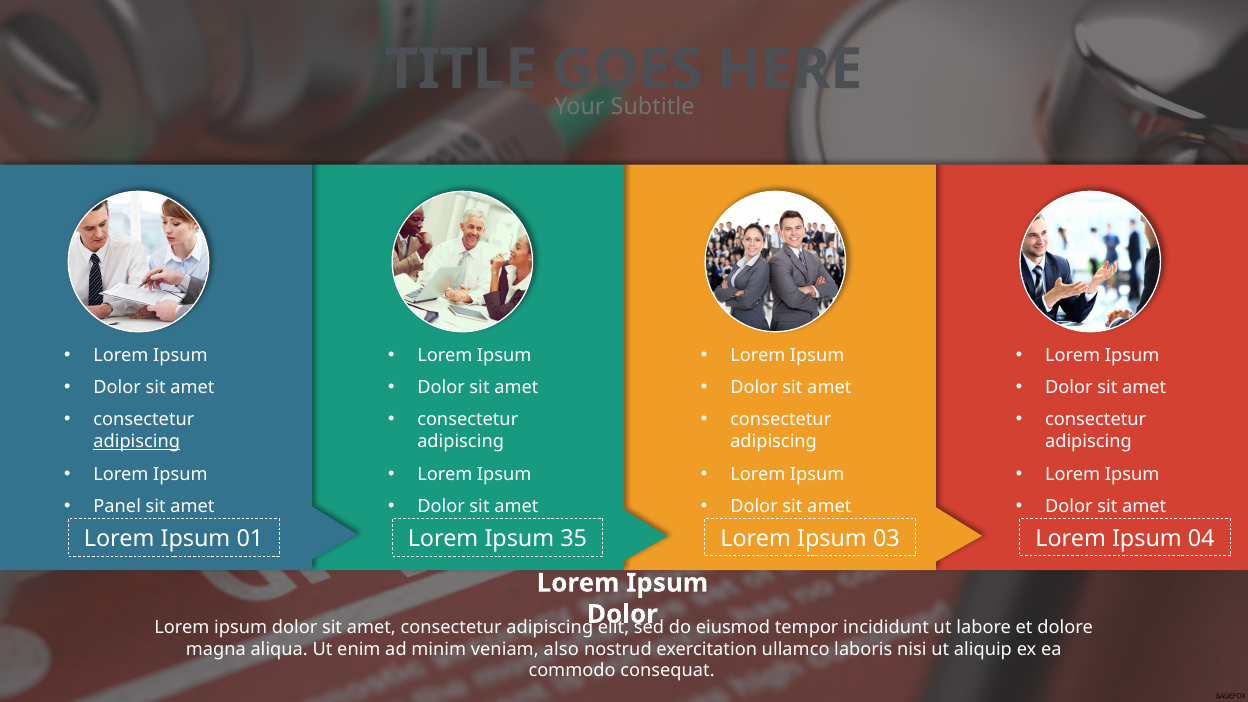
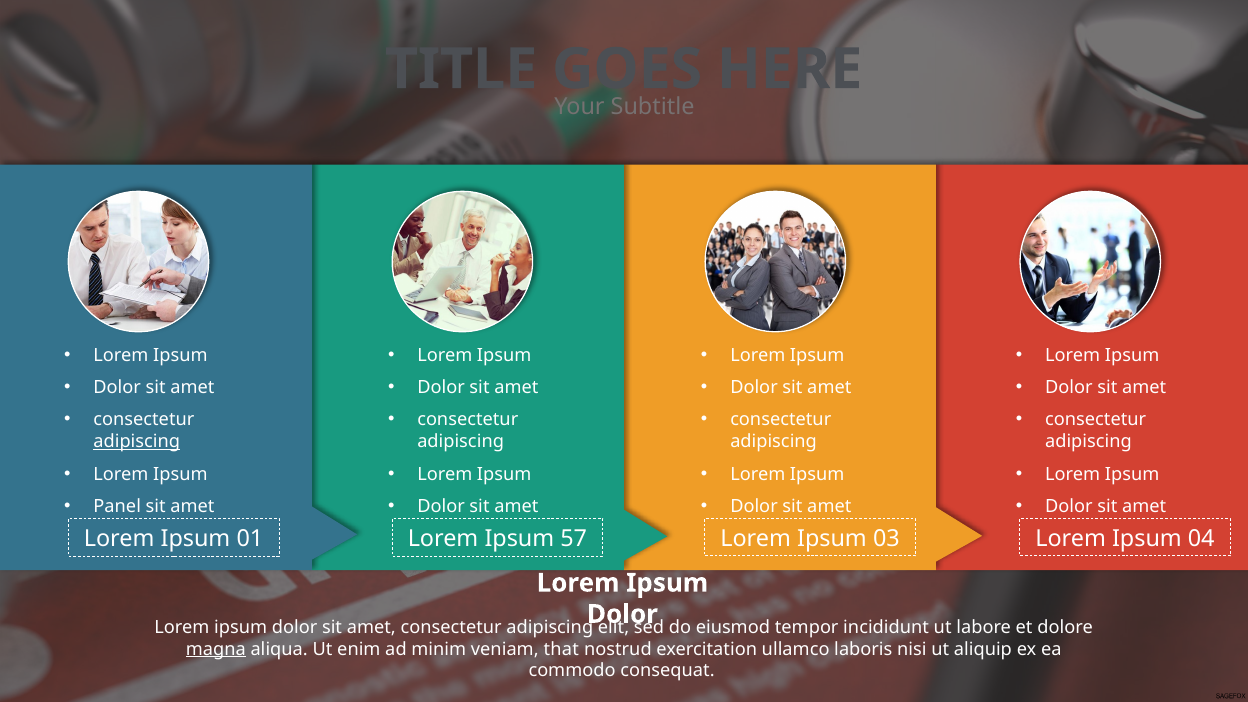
35: 35 -> 57 (574, 539)
magna underline: none -> present (216, 649)
also: also -> that (561, 649)
